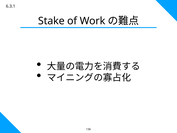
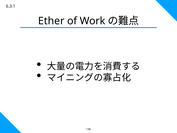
Stake: Stake -> Ether (51, 21)
